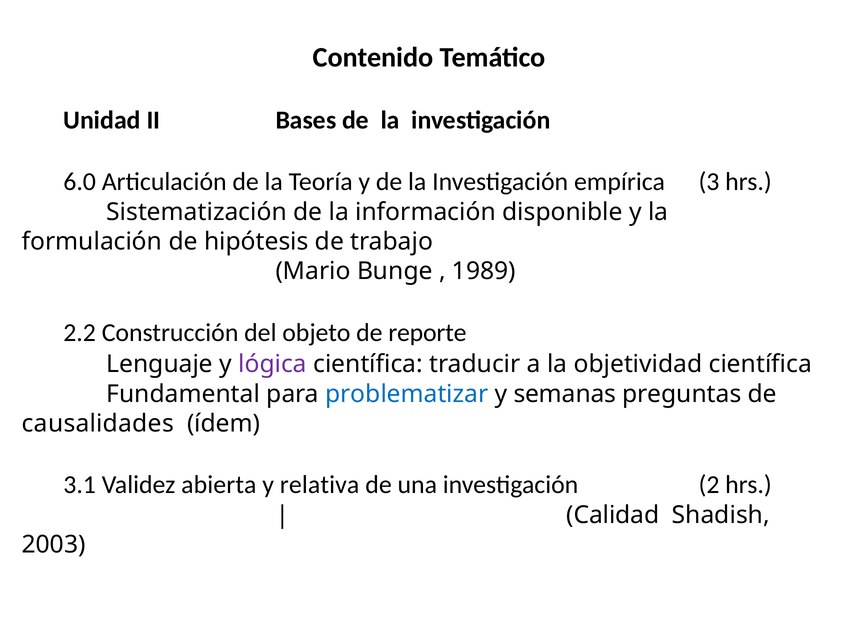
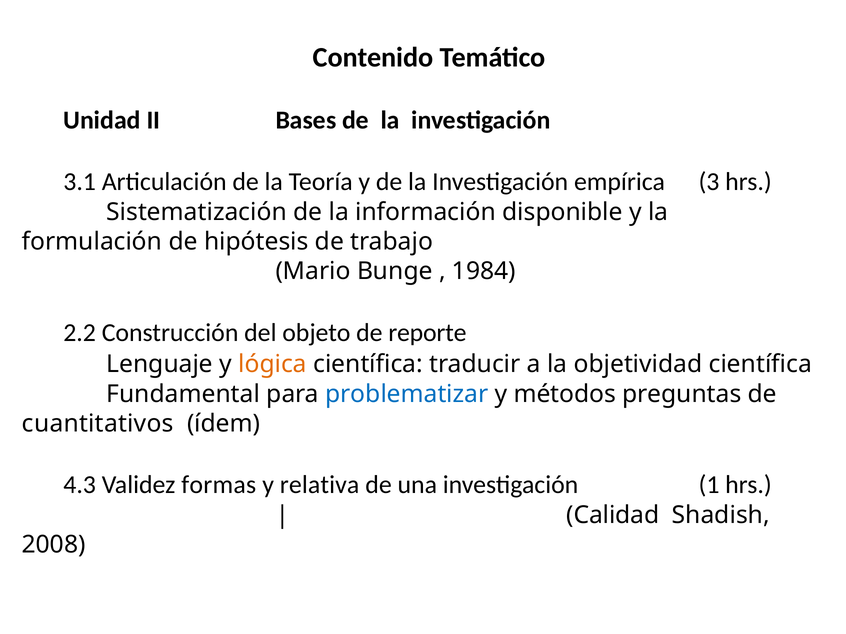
6.0: 6.0 -> 3.1 (80, 182)
1989: 1989 -> 1984 (484, 272)
lógica colour: purple -> orange (273, 364)
semanas: semanas -> métodos (565, 394)
causalidades: causalidades -> cuantitativos (98, 424)
3.1: 3.1 -> 4.3 (80, 485)
abierta: abierta -> formas (219, 485)
2: 2 -> 1 (709, 485)
2003: 2003 -> 2008 (54, 545)
